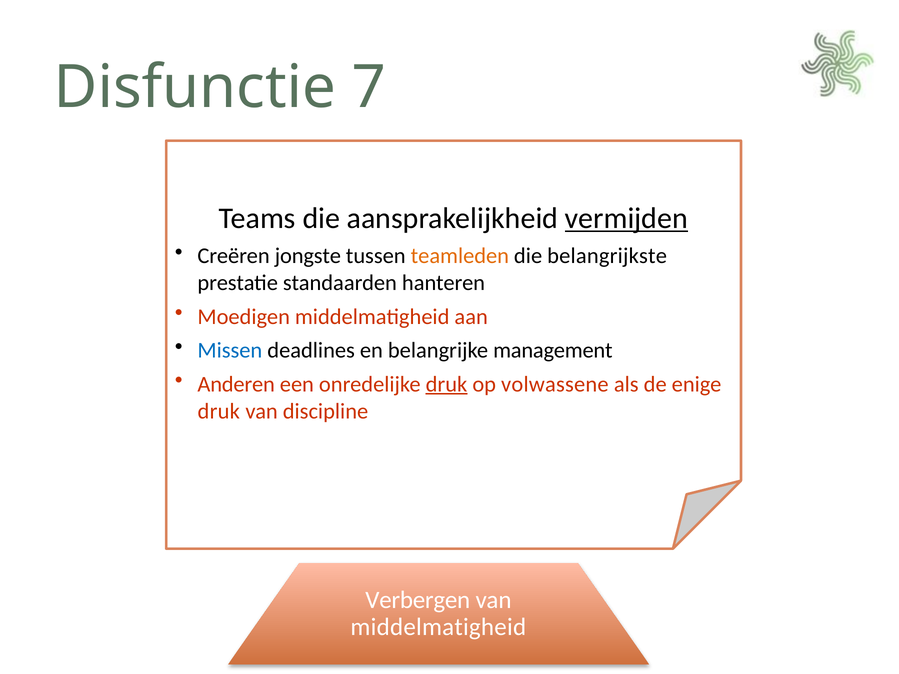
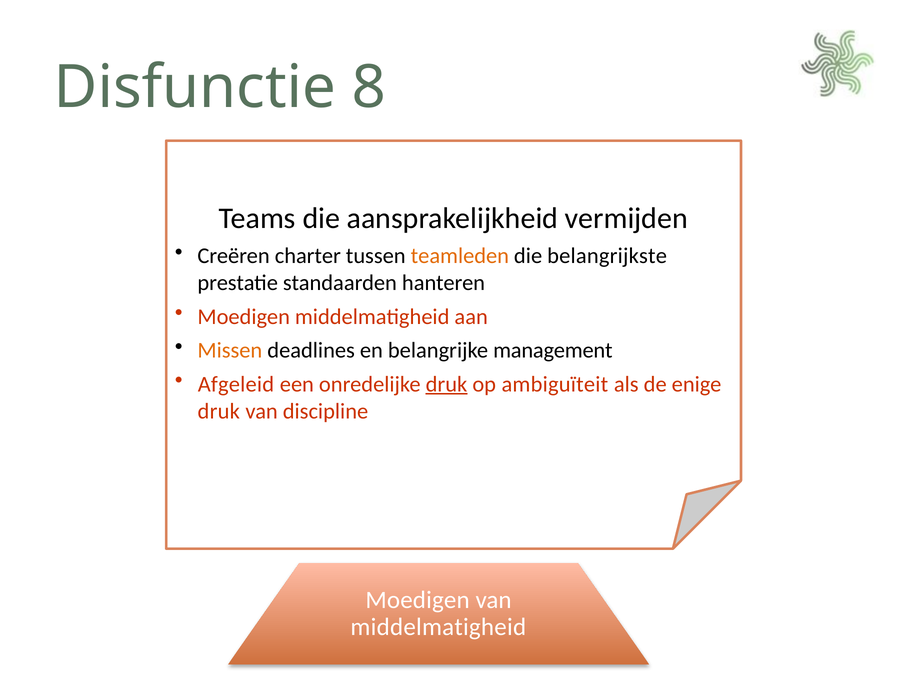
7: 7 -> 8 (369, 87)
vermijden underline: present -> none (626, 218)
jongste: jongste -> charter (308, 256)
Missen colour: blue -> orange (230, 351)
Anderen: Anderen -> Afgeleid (236, 384)
volwassene: volwassene -> ambiguïteit (555, 384)
Verbergen: Verbergen -> Moedigen (418, 600)
